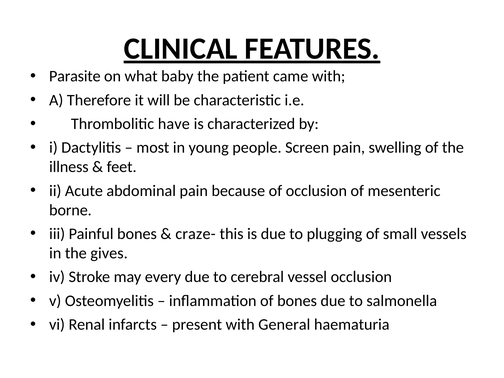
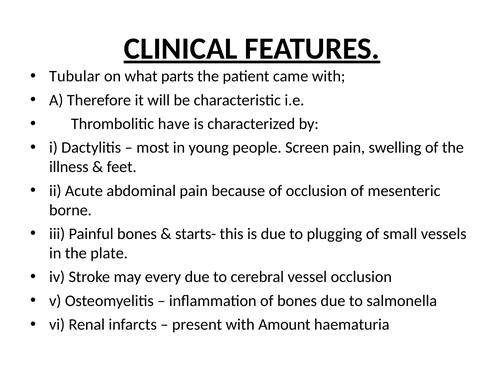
Parasite: Parasite -> Tubular (75, 76)
baby: baby -> parts (177, 76)
craze-: craze- -> starts- (196, 234)
gives: gives -> plate (109, 253)
General: General -> Amount (284, 325)
